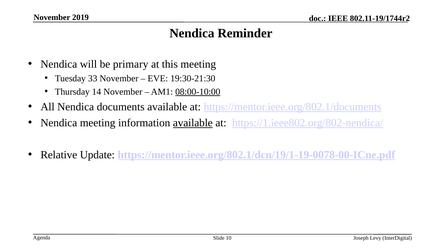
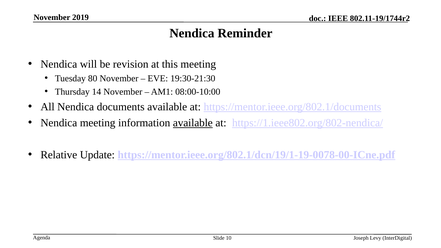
primary: primary -> revision (131, 64)
33: 33 -> 80 (93, 78)
08:00-10:00 underline: present -> none (198, 92)
